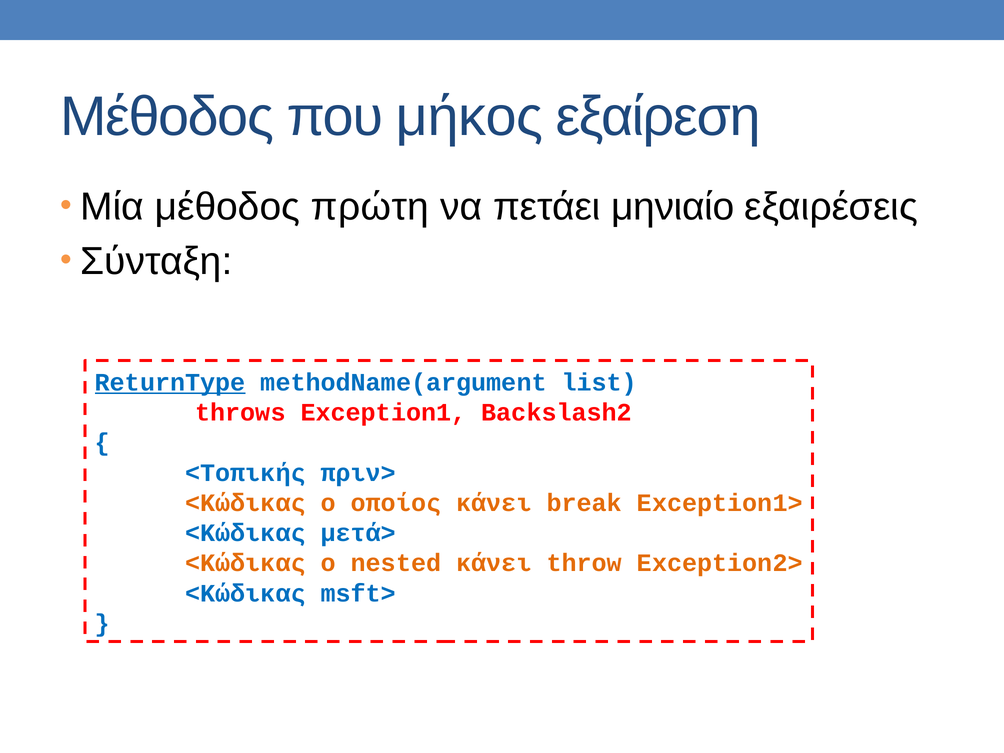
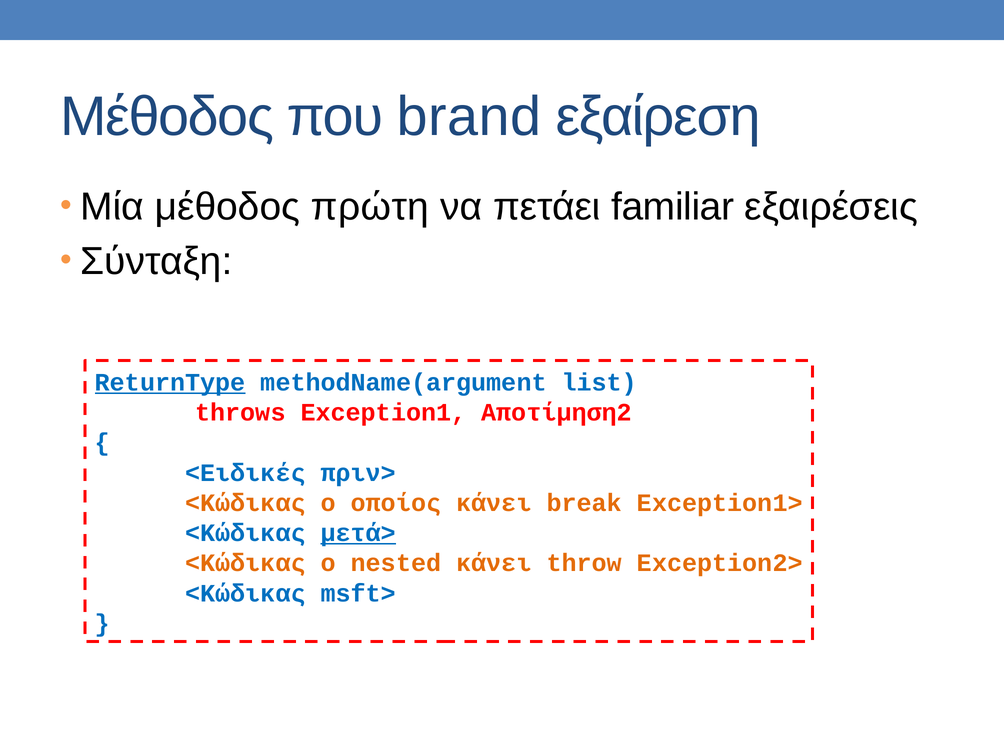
μήκος: μήκος -> brand (469, 117)
μηνιαίο: μηνιαίο -> familiar (673, 207)
Backslash2: Backslash2 -> Αποτίμηση2 (557, 413)
<Τοπικής: <Τοπικής -> <Ειδικές (245, 473)
μετά> underline: none -> present (358, 533)
